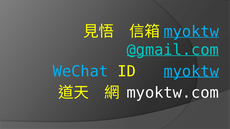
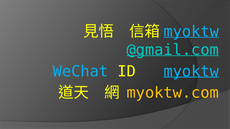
myoktw.com colour: white -> yellow (173, 93)
